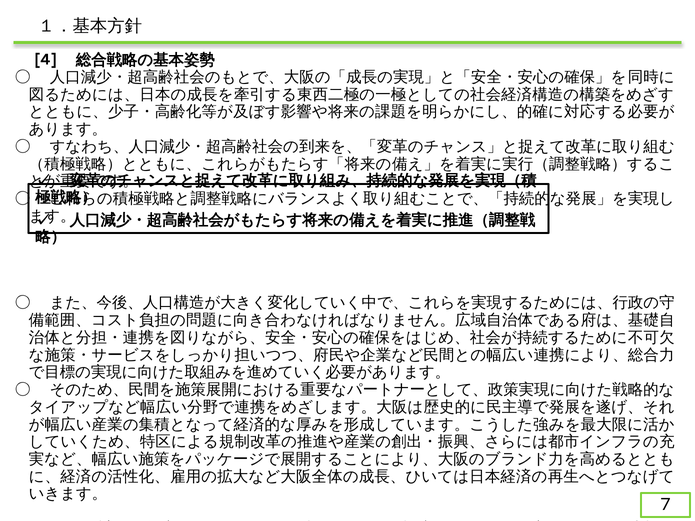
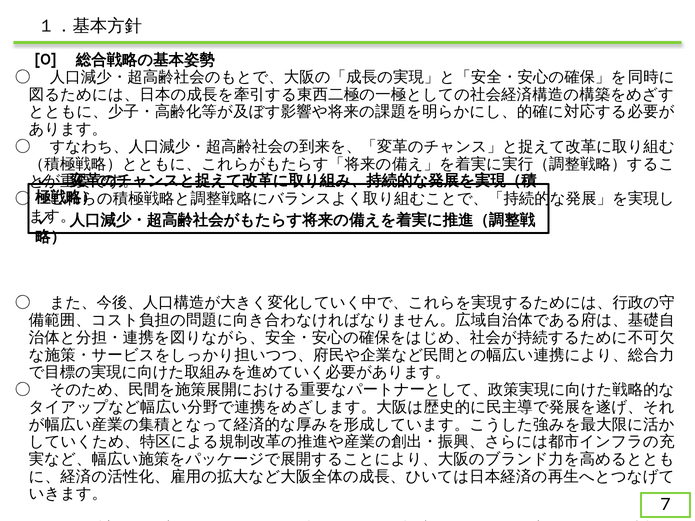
4: 4 -> 0 (46, 60)
